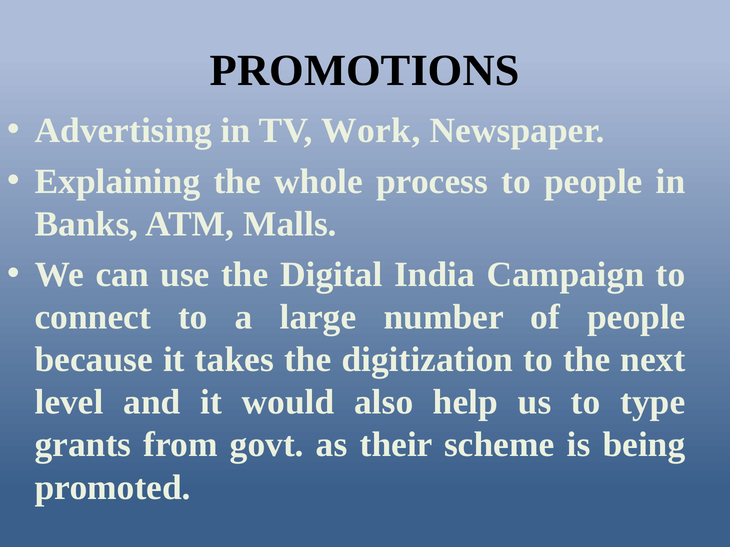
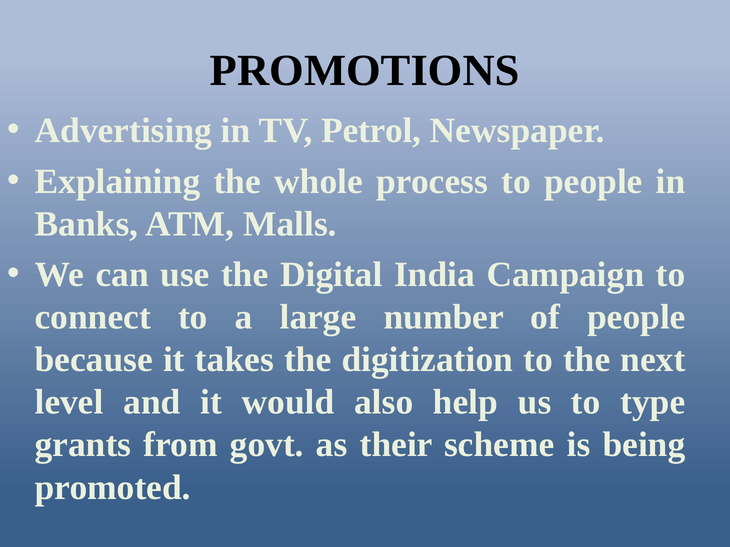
Work: Work -> Petrol (371, 131)
